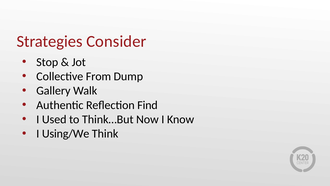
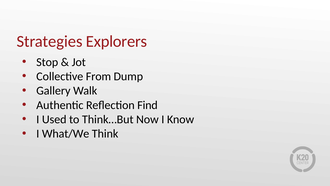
Consider: Consider -> Explorers (117, 41)
Using/We: Using/We -> What/We (66, 133)
